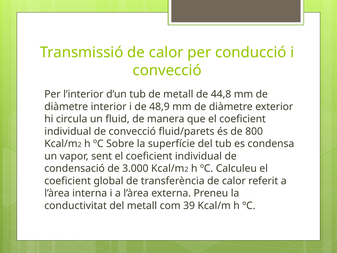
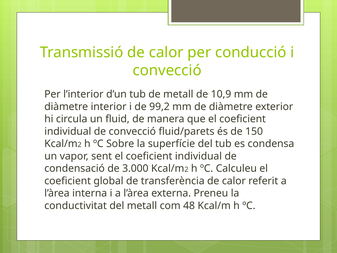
44,8: 44,8 -> 10,9 (221, 94)
48,9: 48,9 -> 99,2 (159, 107)
800: 800 -> 150 (254, 131)
39: 39 -> 48 (189, 205)
